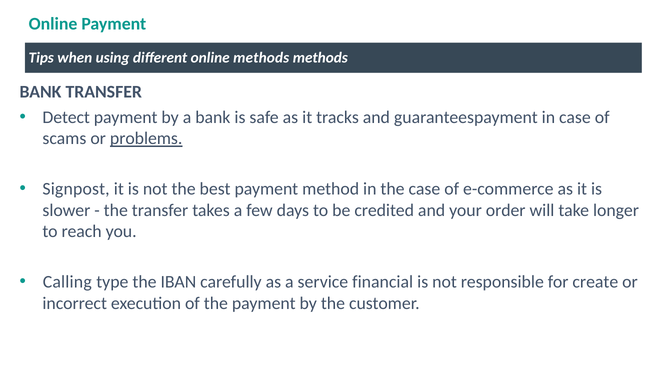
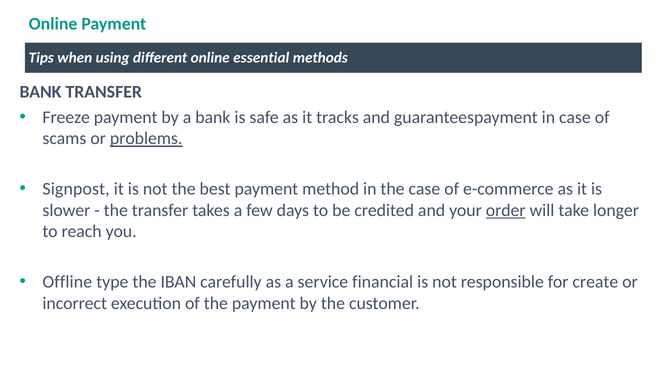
online methods: methods -> essential (261, 58)
Detect: Detect -> Freeze (66, 117)
order underline: none -> present (506, 210)
Calling: Calling -> Offline (67, 282)
